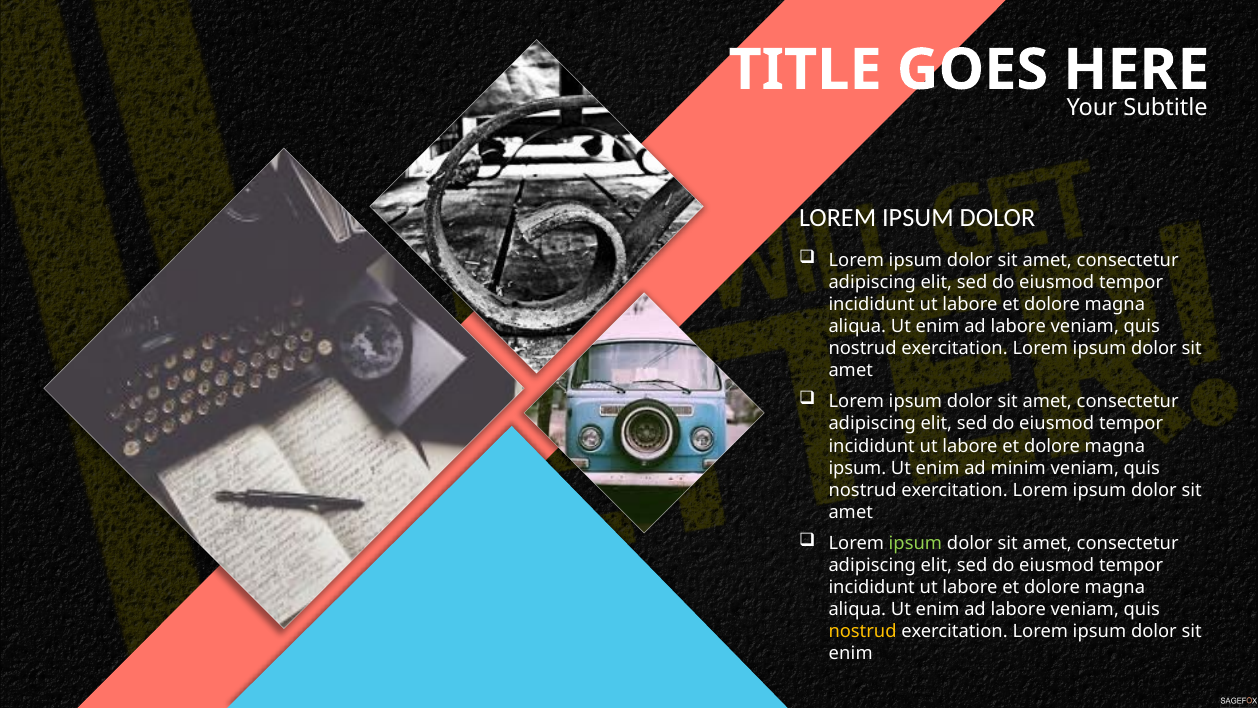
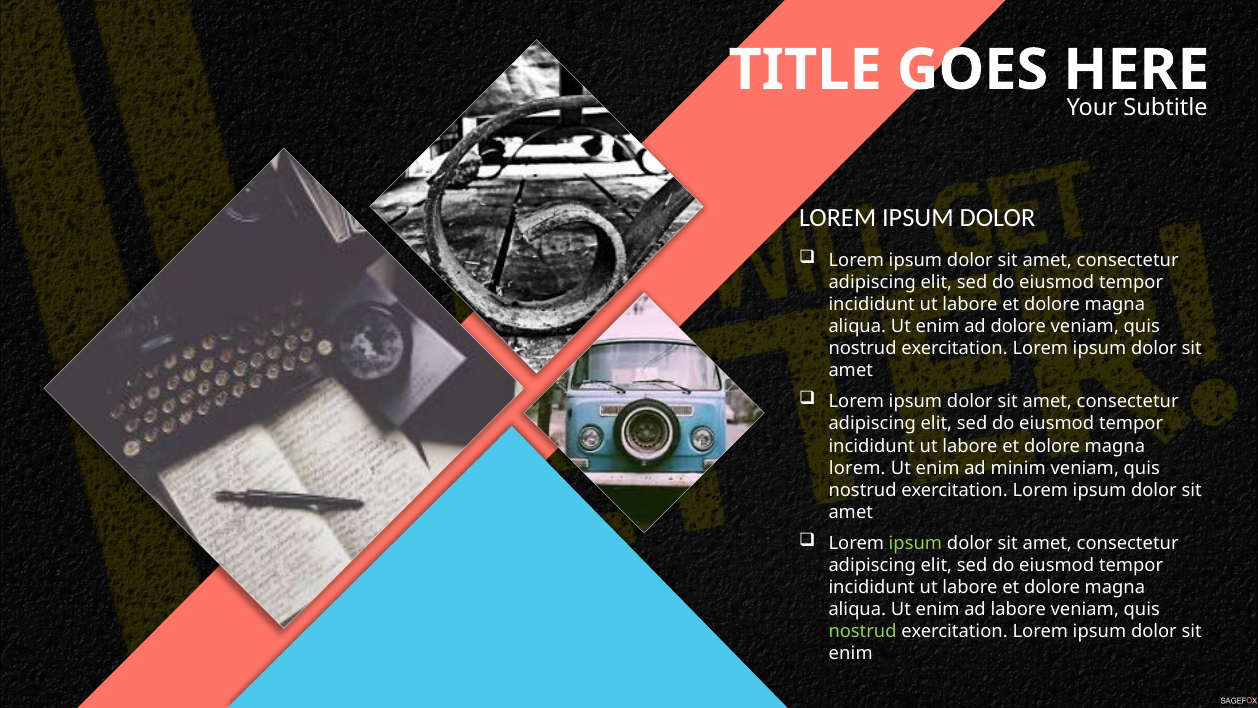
labore: labore -> dolore (1018, 326)
ipsum: ipsum -> lorem (857, 468)
nostrud colour: yellow -> light green (863, 631)
